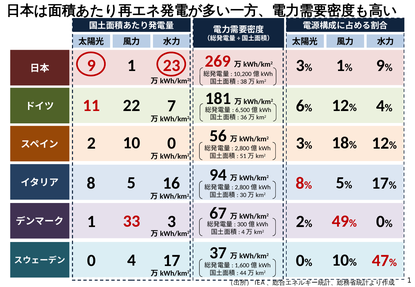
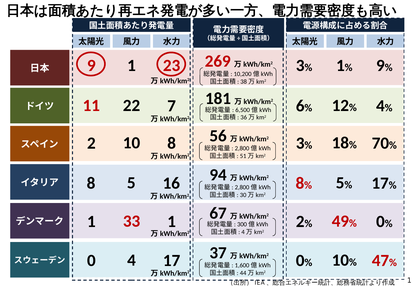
2 0: 0 -> 8 (172, 143)
12: 12 -> 70 (380, 143)
1 3: 3 -> 1 (172, 222)
